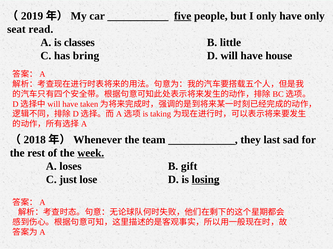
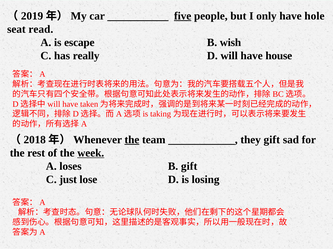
have only: only -> hole (314, 16)
classes: classes -> escape (79, 43)
little: little -> wish (230, 43)
bring: bring -> really (86, 56)
the underline: none -> present (132, 140)
they last: last -> gift (272, 140)
losing underline: present -> none (206, 180)
